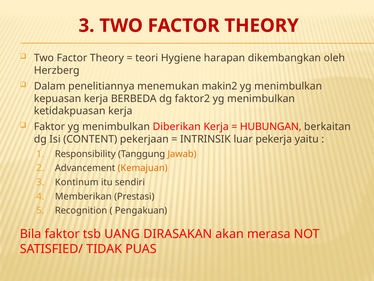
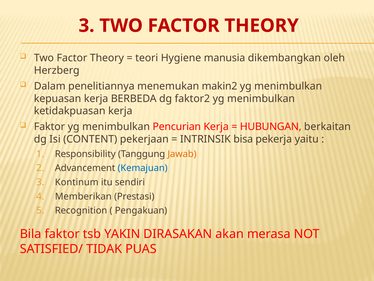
harapan: harapan -> manusia (225, 58)
Diberikan: Diberikan -> Pencurian (177, 127)
luar: luar -> bisa (243, 139)
Kemajuan colour: orange -> blue (143, 168)
UANG: UANG -> YAKIN (122, 234)
